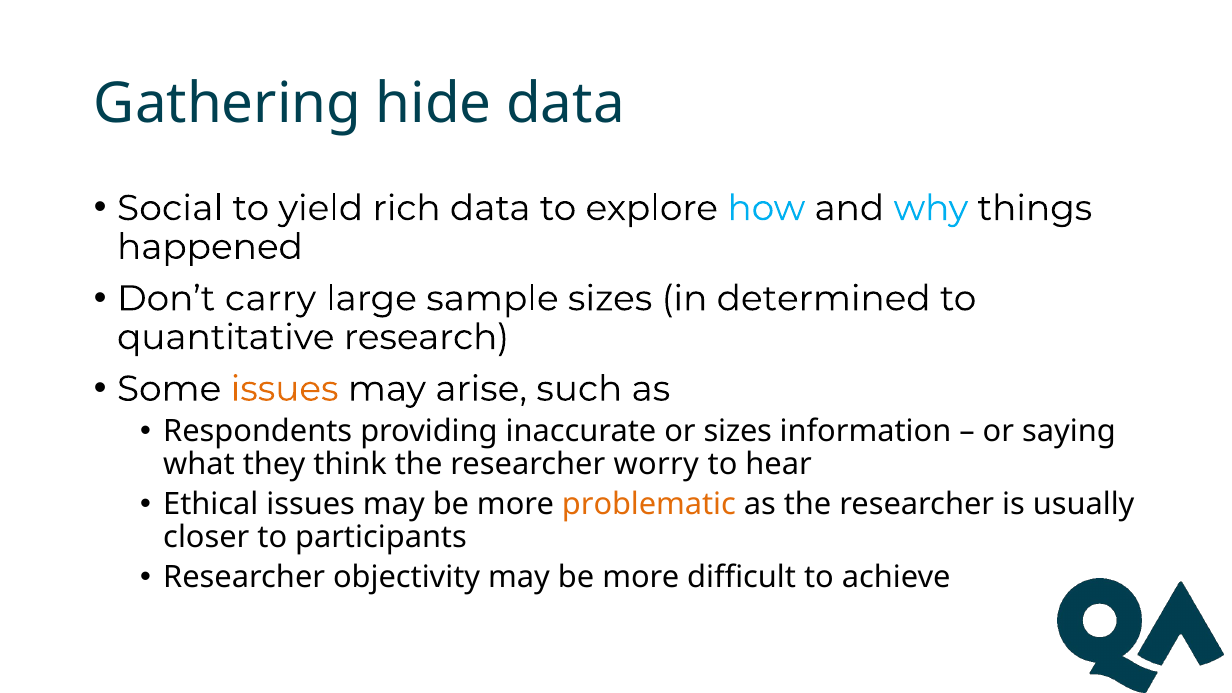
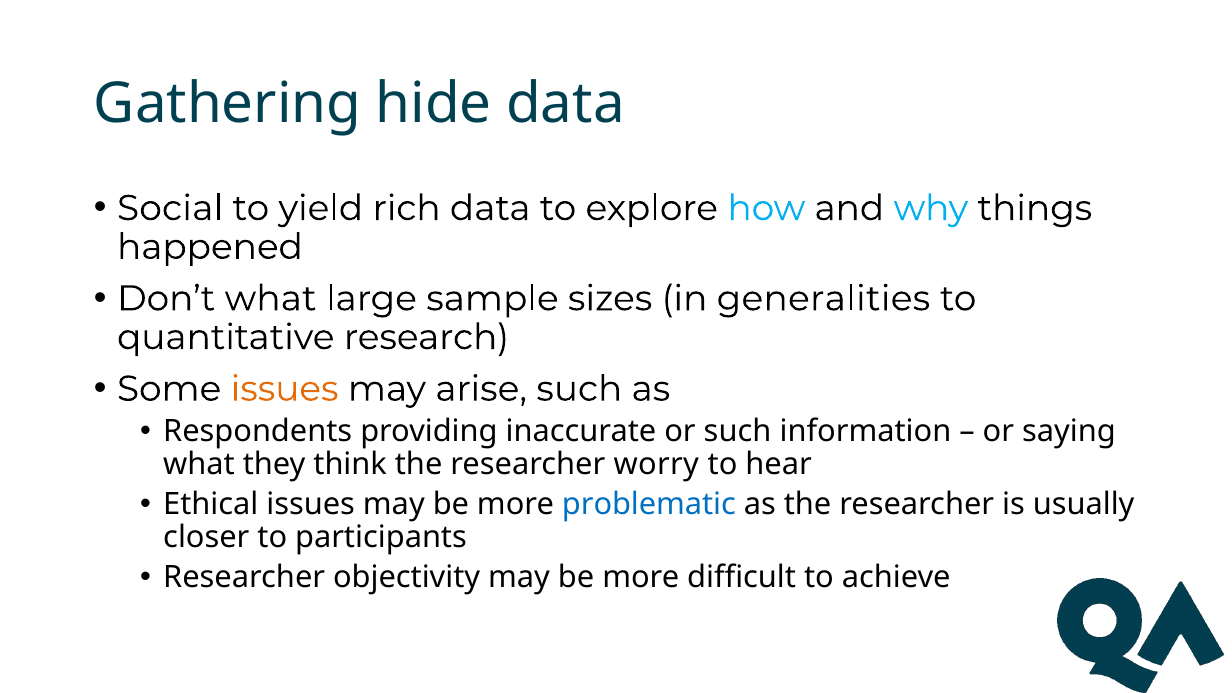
Don’t carry: carry -> what (271, 299)
determined: determined -> generalities (823, 299)
or sizes: sizes -> such (738, 431)
problematic colour: orange -> blue (649, 504)
